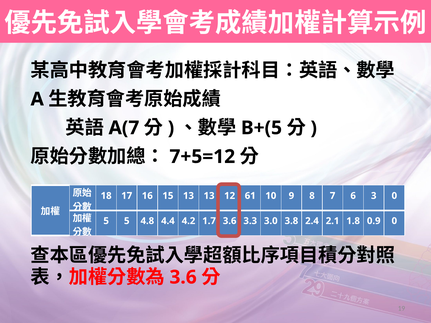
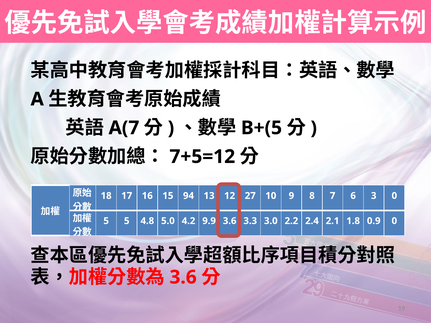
15 13: 13 -> 94 (188, 196)
61: 61 -> 27 (250, 196)
4.4: 4.4 -> 5.0 (168, 221)
1.7: 1.7 -> 9.9 (209, 221)
3.8: 3.8 -> 2.2 (291, 221)
